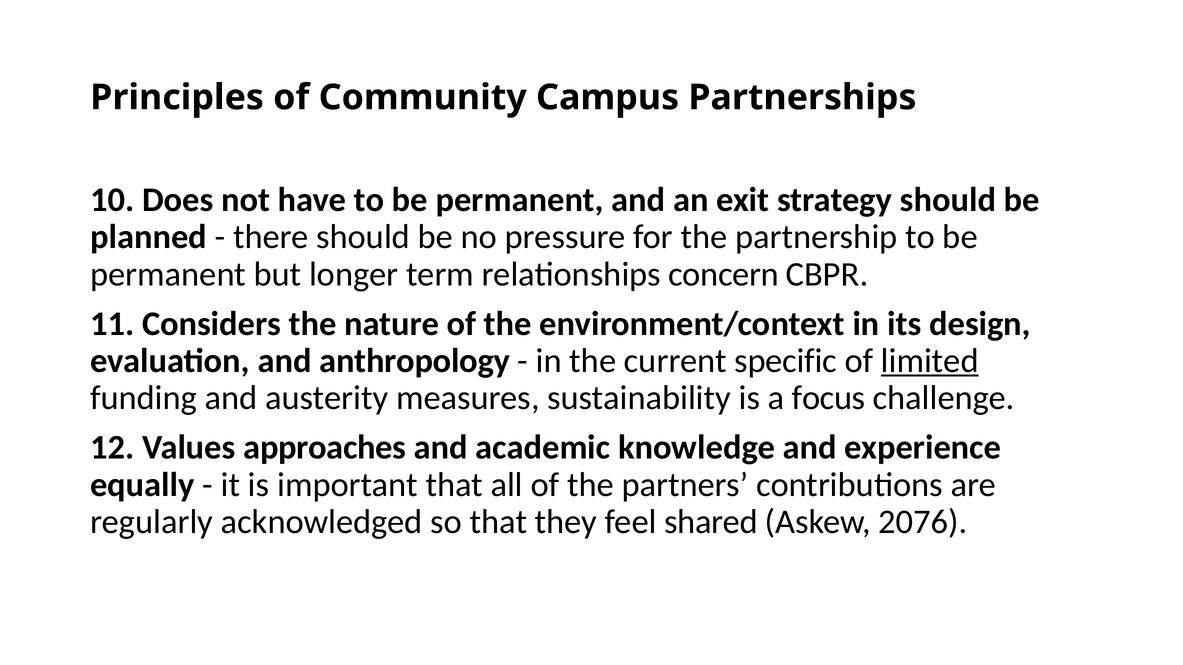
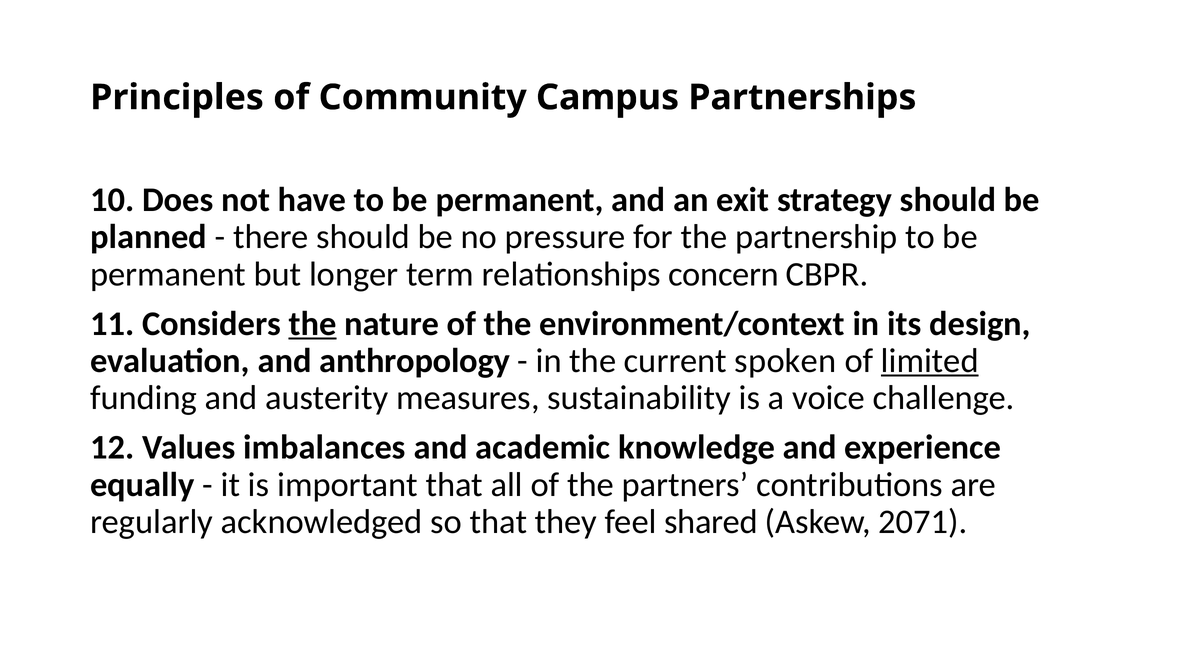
the underline: none -> present (312, 324)
specific: specific -> spoken (785, 361)
focus: focus -> voice (829, 398)
approaches: approaches -> imbalances (325, 448)
2076: 2076 -> 2071 (923, 522)
